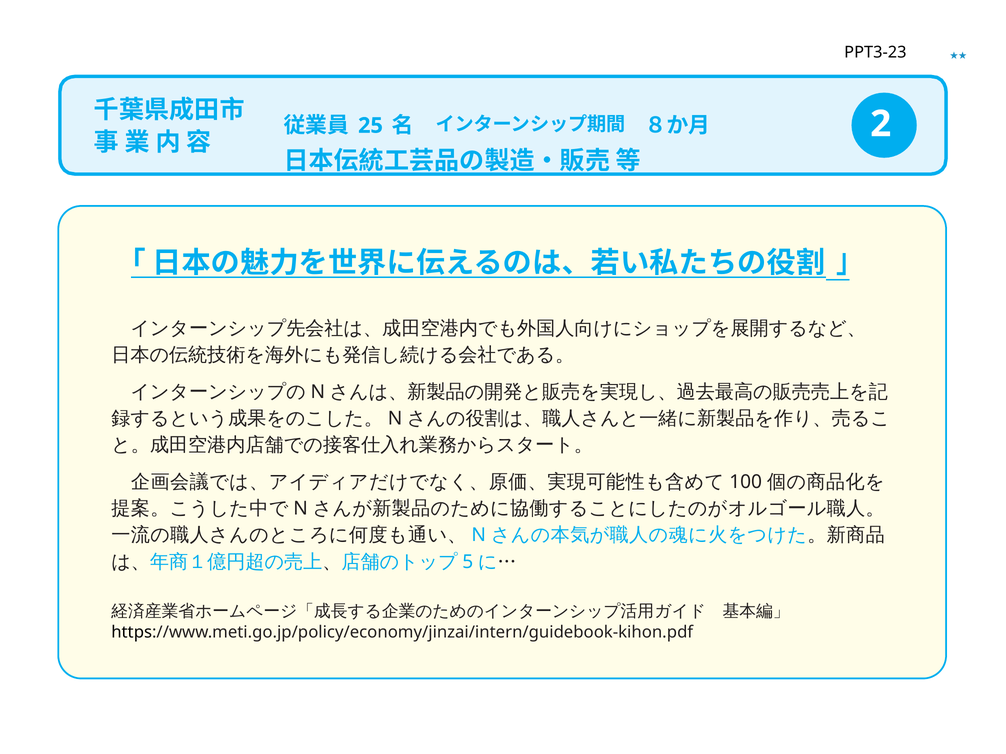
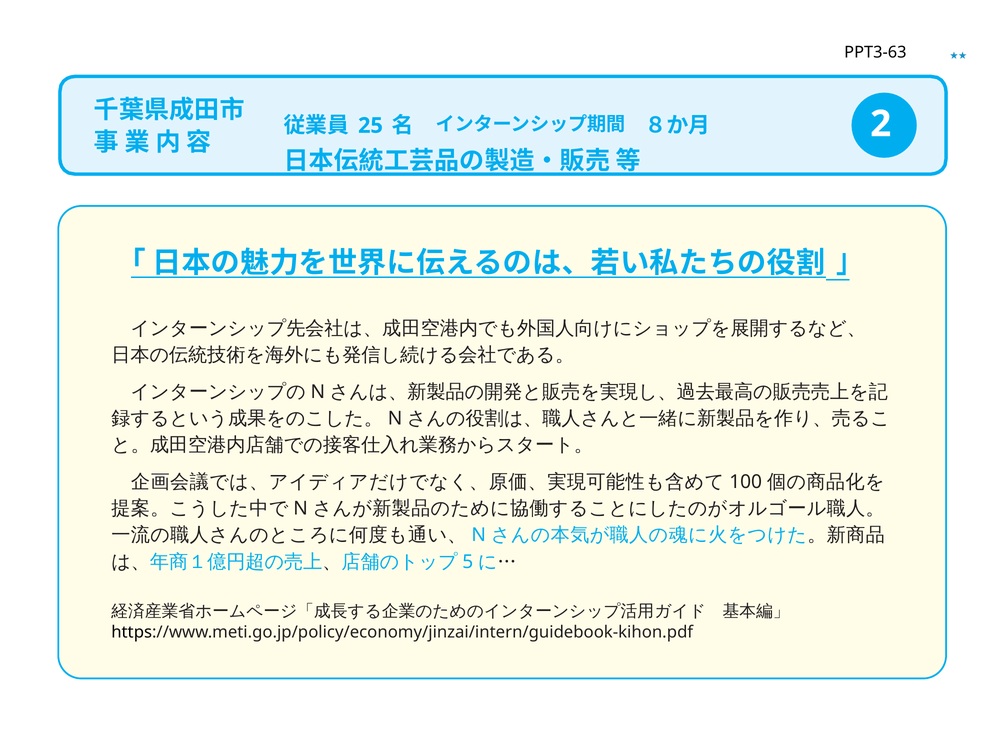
PPT3-23: PPT3-23 -> PPT3-63 (875, 52)
